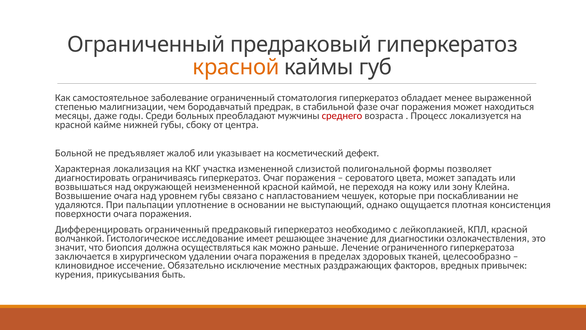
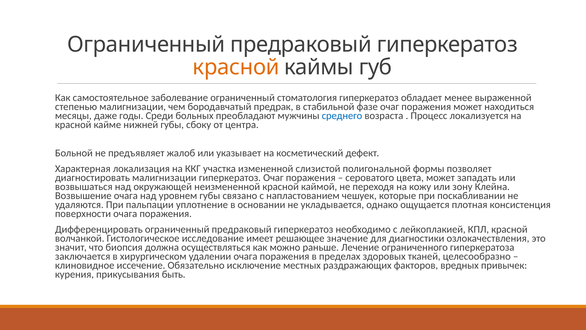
среднего colour: red -> blue (342, 116)
диагностировать ограничиваясь: ограничиваясь -> малигнизации (164, 177)
выступающий: выступающий -> укладывается (332, 204)
